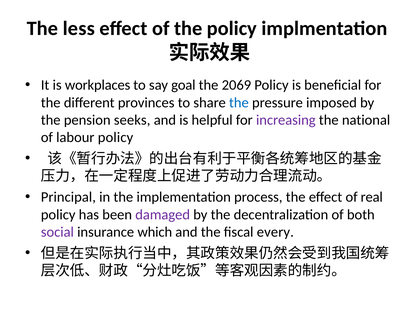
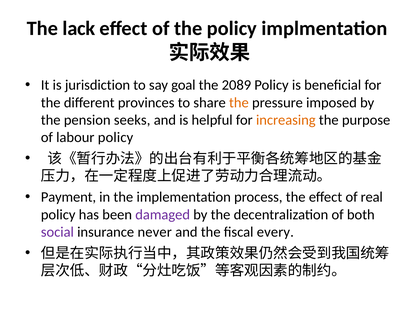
less: less -> lack (79, 28)
workplaces: workplaces -> jurisdiction (98, 85)
2069: 2069 -> 2089 (236, 85)
the colour: blue -> orange (239, 103)
increasing colour: purple -> orange (286, 120)
national: national -> purpose (366, 120)
Principal: Principal -> Payment (68, 197)
which: which -> never (155, 232)
